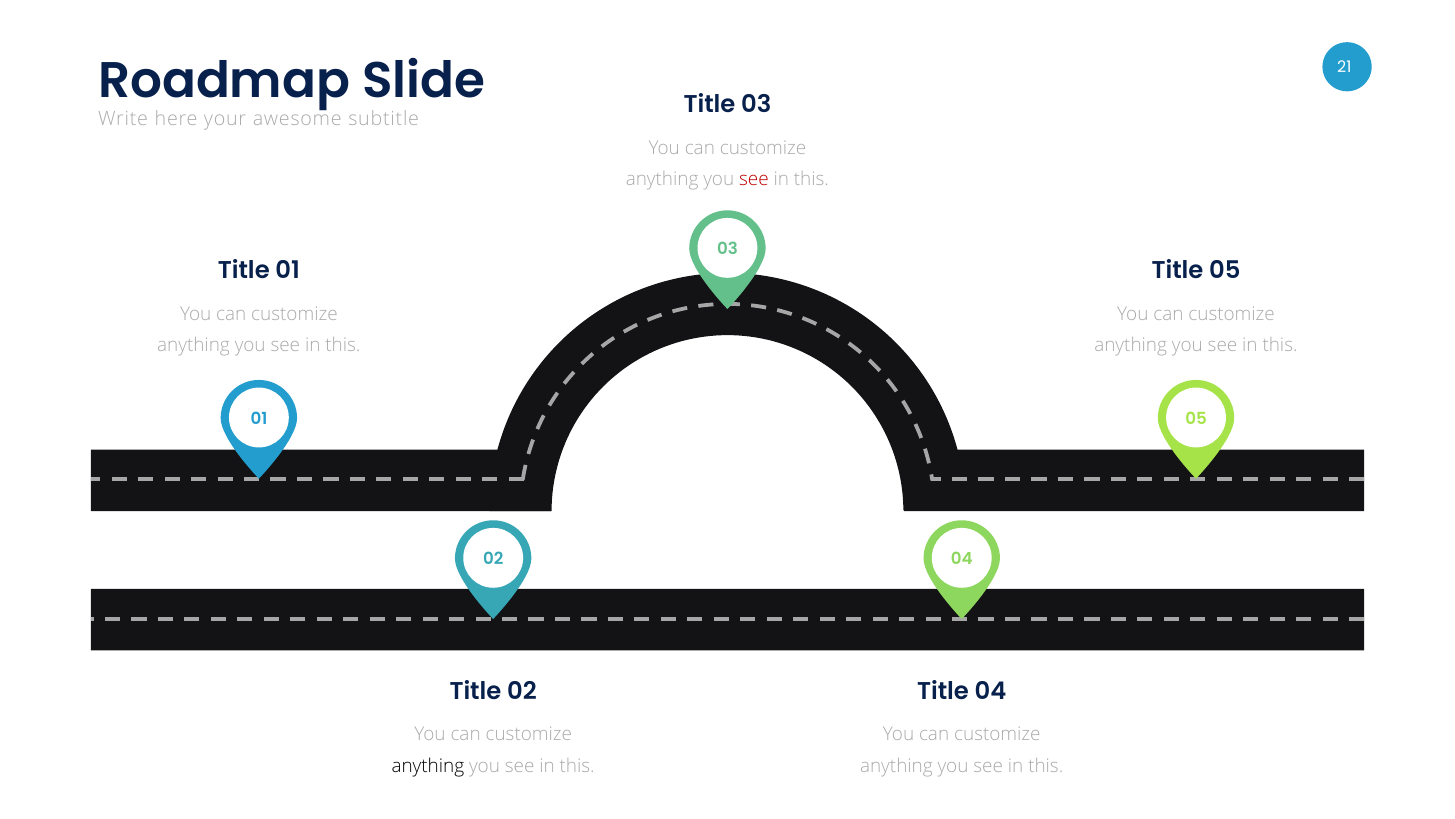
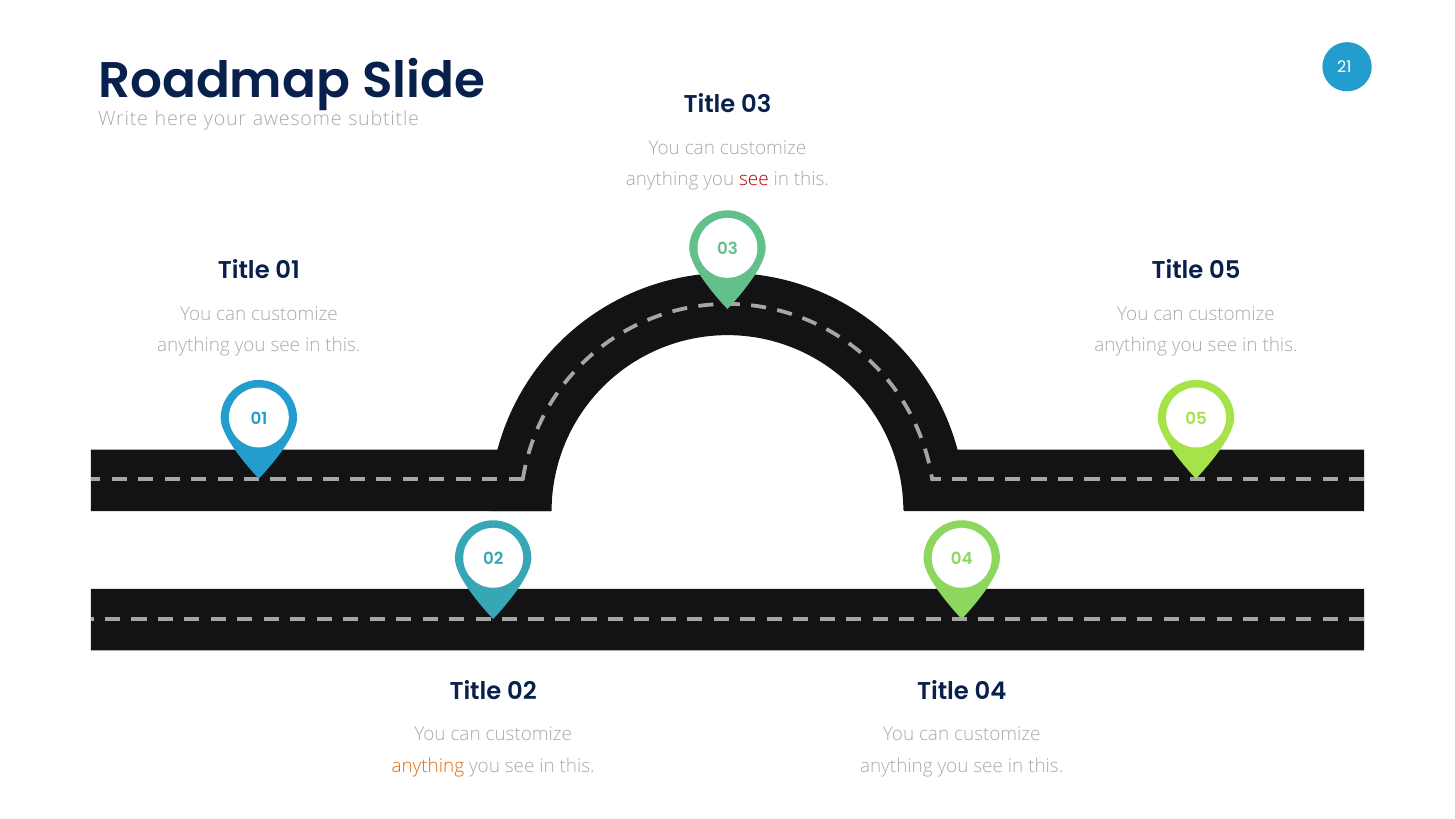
anything colour: black -> orange (428, 765)
